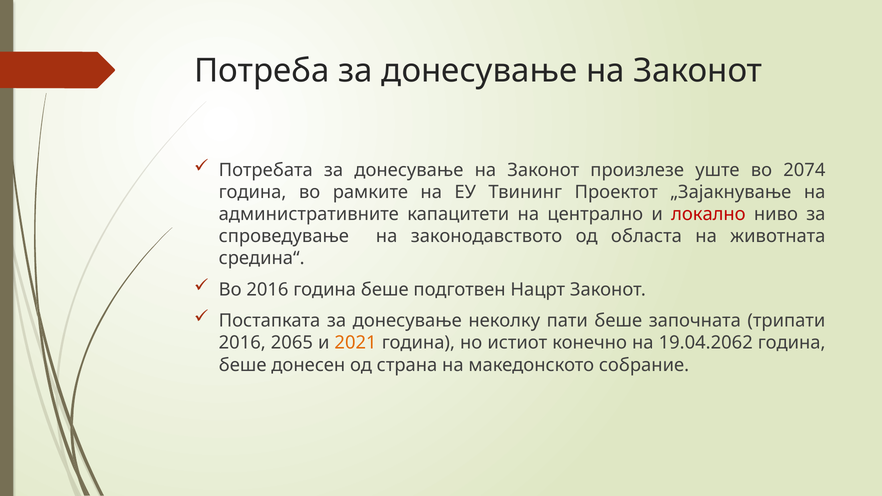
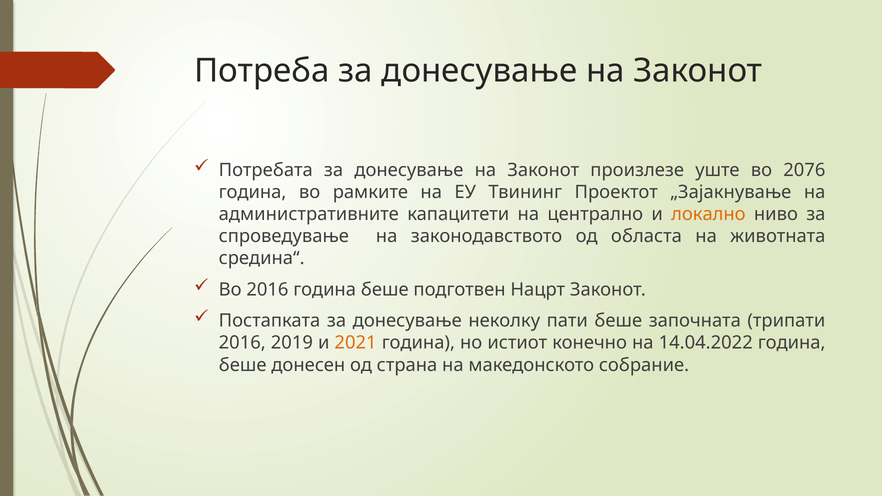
2074: 2074 -> 2076 (804, 170)
локално colour: red -> orange (708, 214)
2065: 2065 -> 2019 (292, 343)
19.04.2062: 19.04.2062 -> 14.04.2022 (706, 343)
